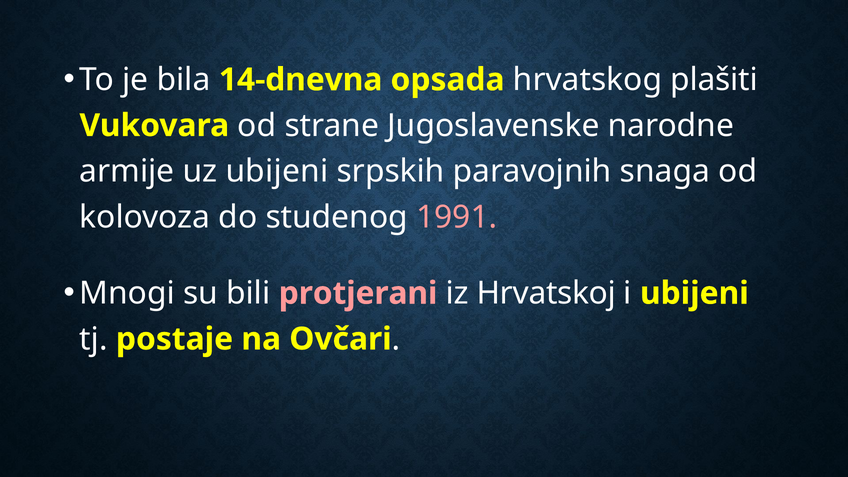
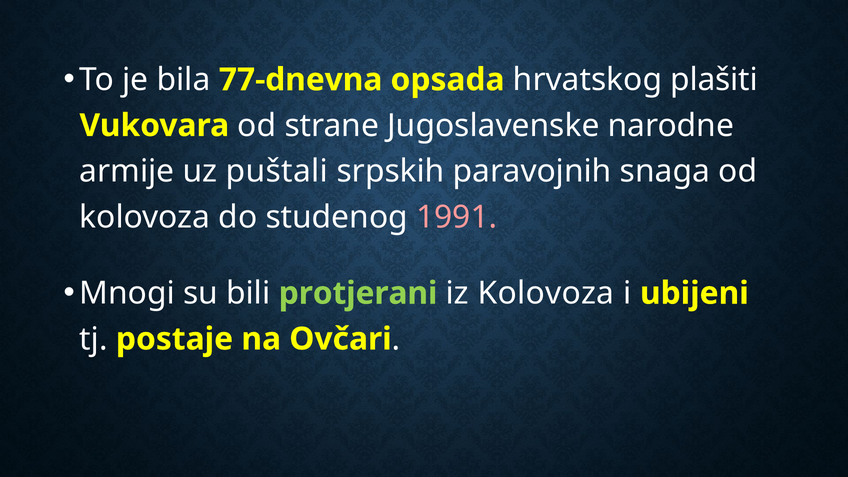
14-dnevna: 14-dnevna -> 77-dnevna (301, 80)
uz ubijeni: ubijeni -> puštali (277, 171)
protjerani colour: pink -> light green (358, 293)
iz Hrvatskoj: Hrvatskoj -> Kolovoza (546, 293)
